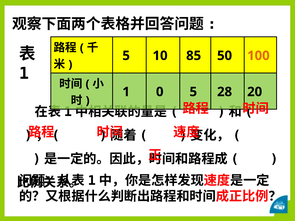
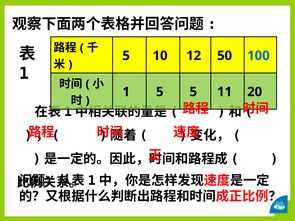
85: 85 -> 12 (194, 56)
100 colour: orange -> blue (258, 56)
1 0: 0 -> 5 (160, 92)
28: 28 -> 11 (225, 92)
